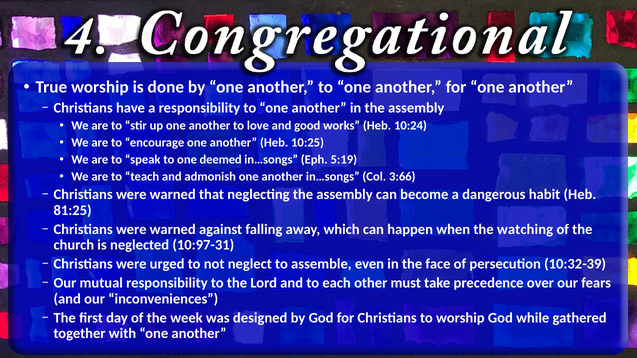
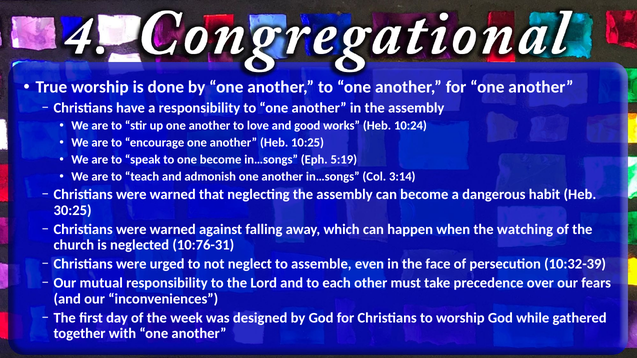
one deemed: deemed -> become (221, 160)
3:66: 3:66 -> 3:14 (402, 177)
81:25: 81:25 -> 30:25 (73, 210)
10:97-31: 10:97-31 -> 10:76-31 (203, 245)
